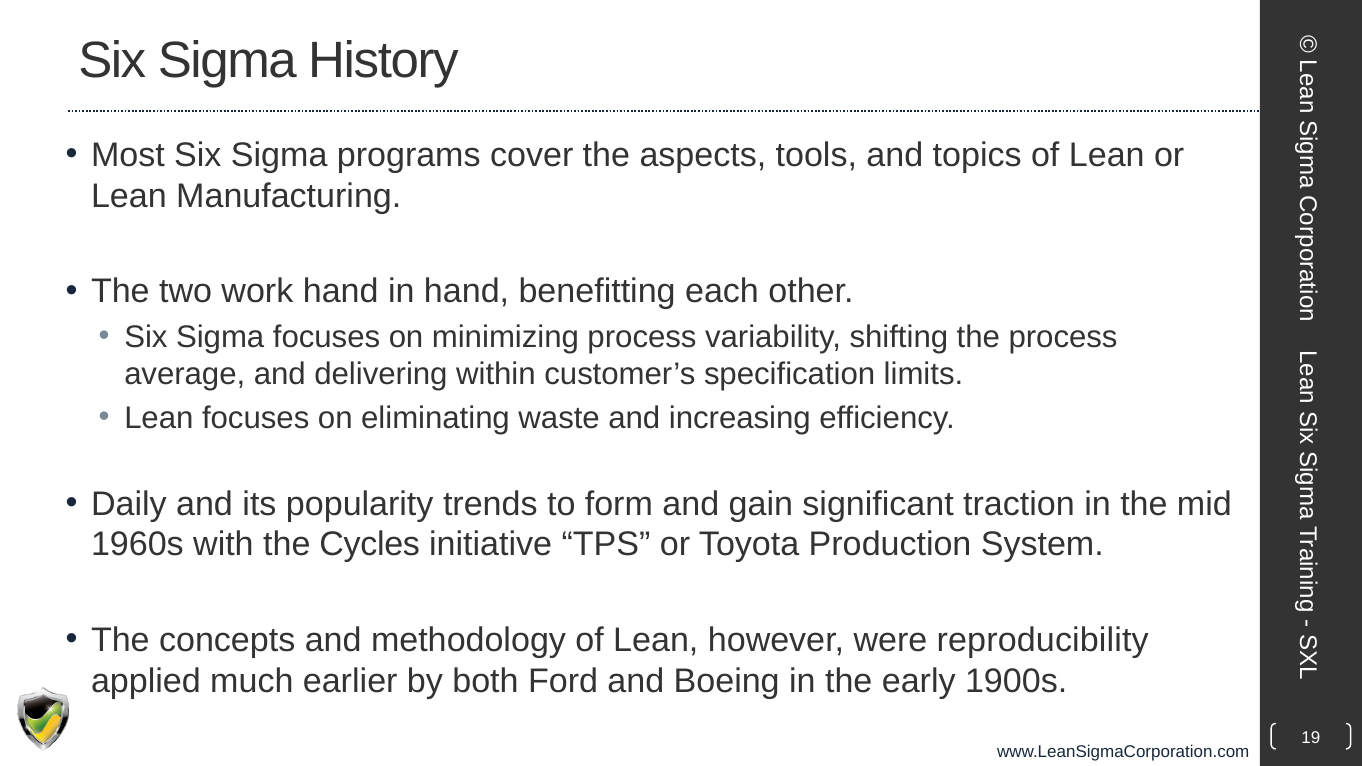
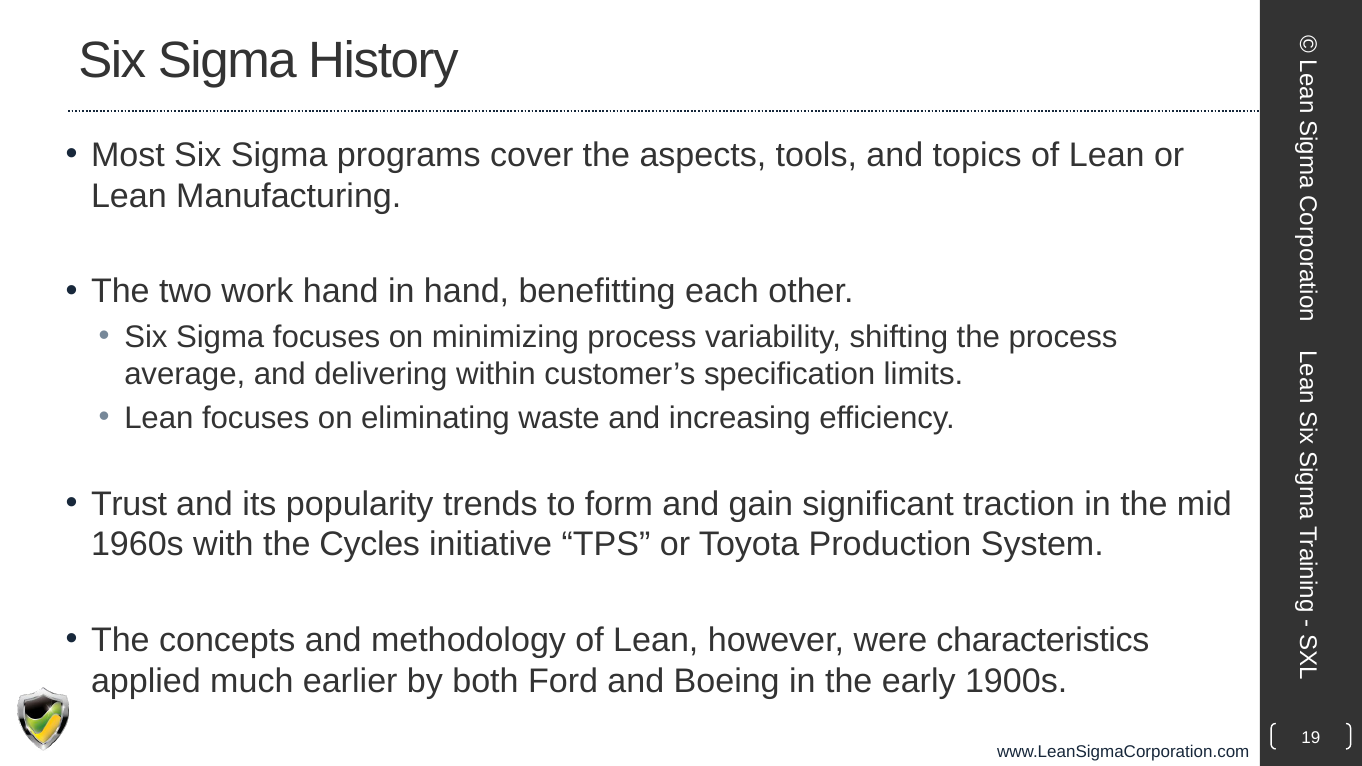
Daily: Daily -> Trust (129, 504)
reproducibility: reproducibility -> characteristics (1043, 640)
